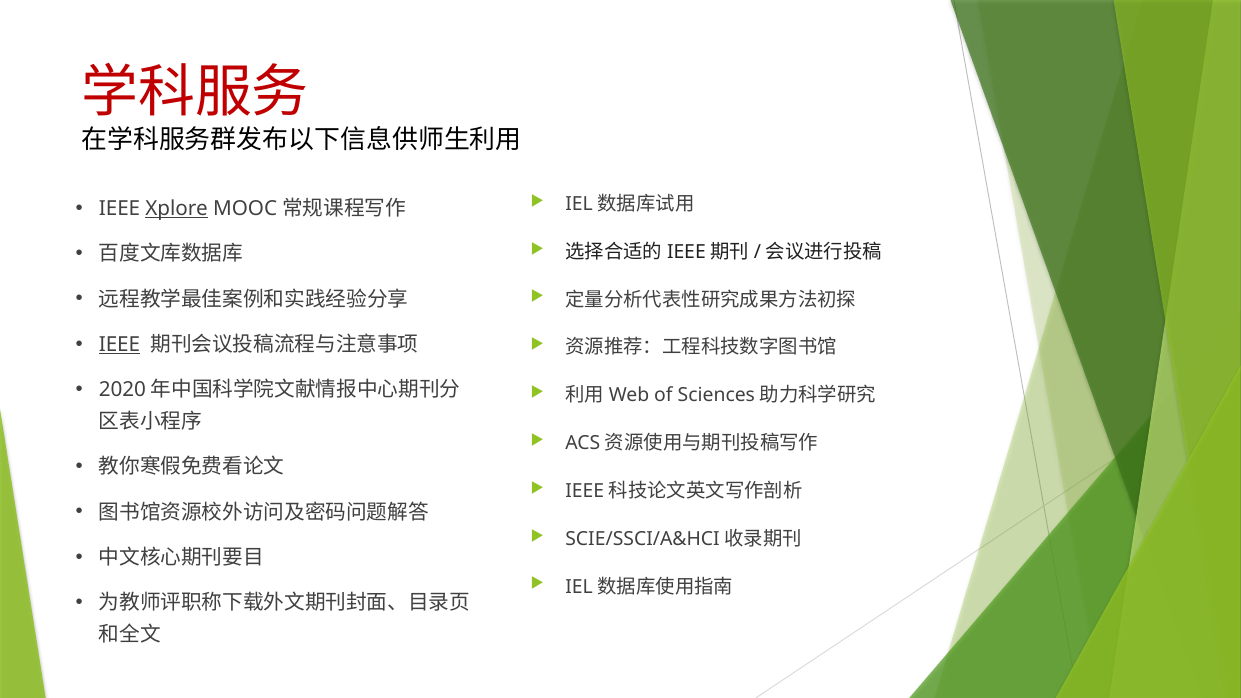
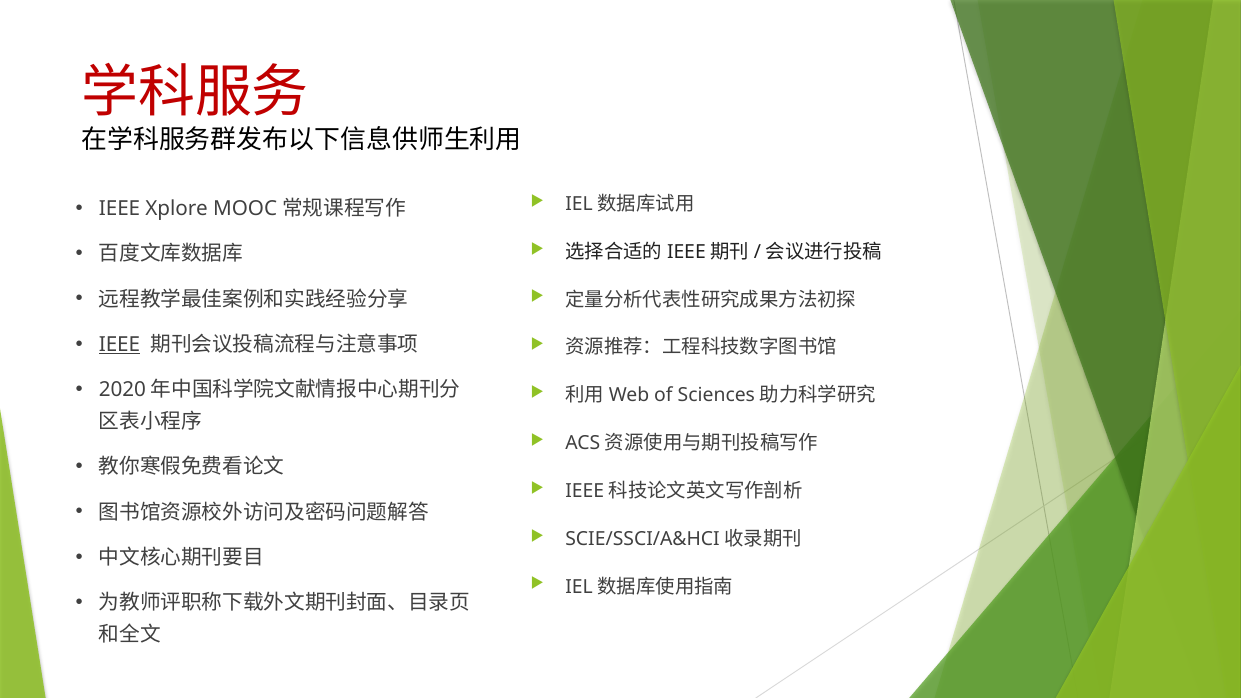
Xplore underline: present -> none (177, 209)
